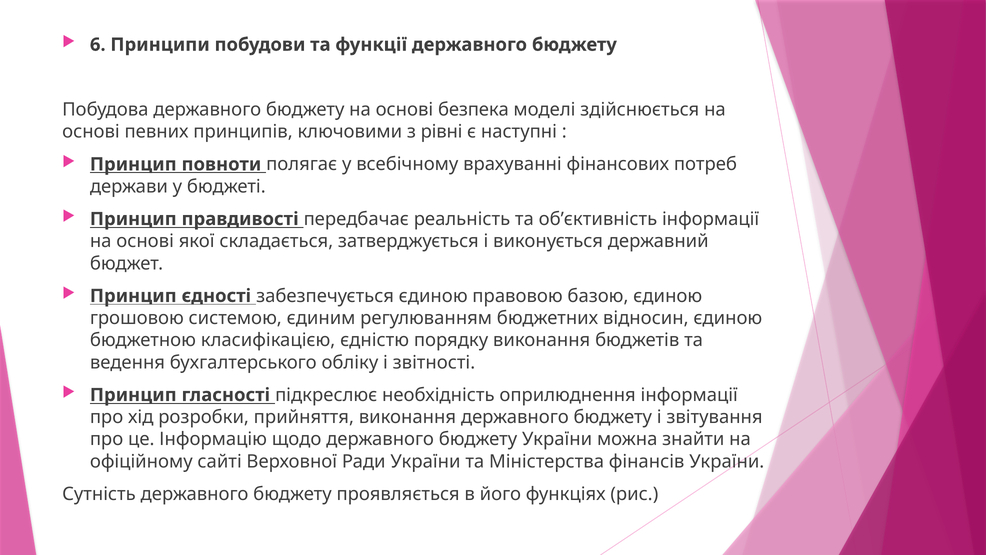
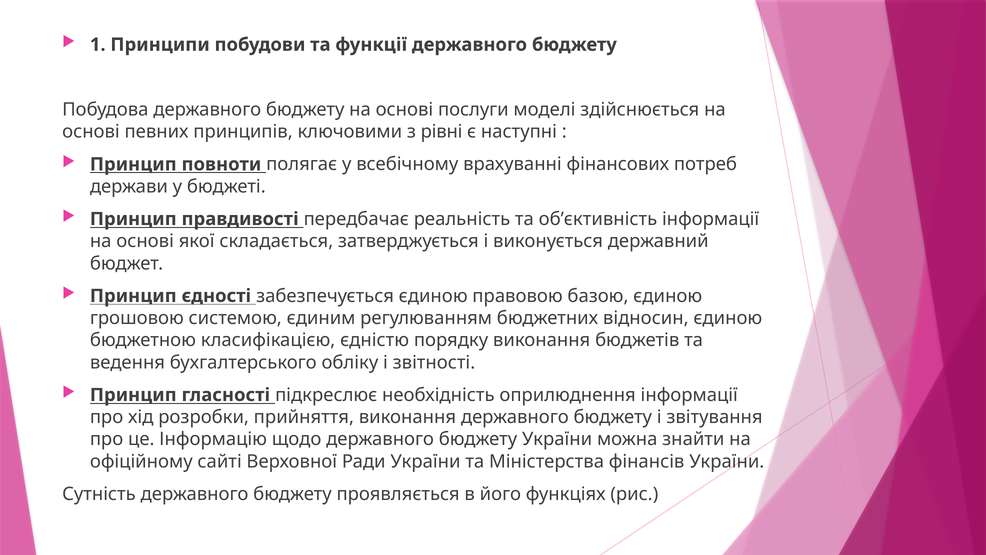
6: 6 -> 1 (98, 45)
безпека: безпека -> послуги (473, 110)
